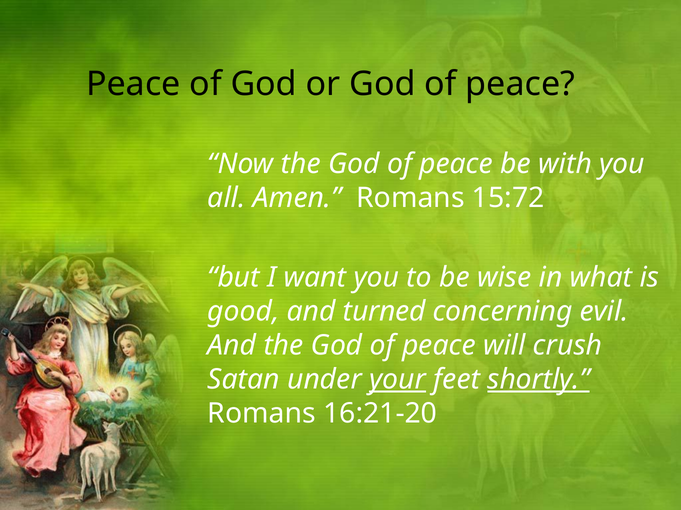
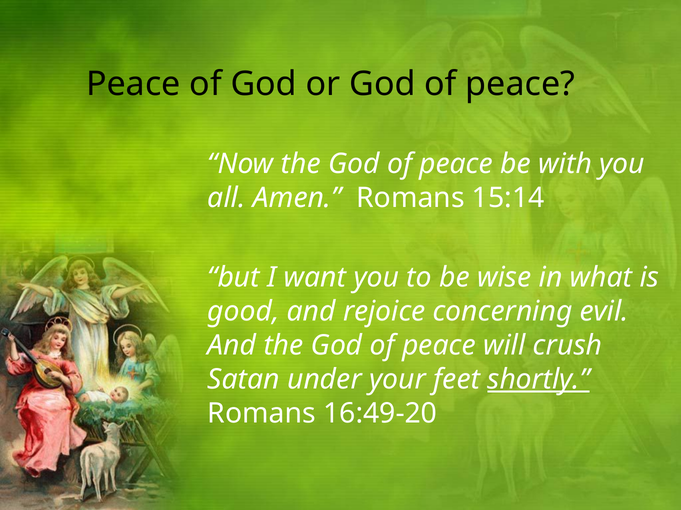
15:72: 15:72 -> 15:14 (508, 198)
turned: turned -> rejoice (384, 312)
your underline: present -> none (398, 380)
16:21-20: 16:21-20 -> 16:49-20 (380, 414)
